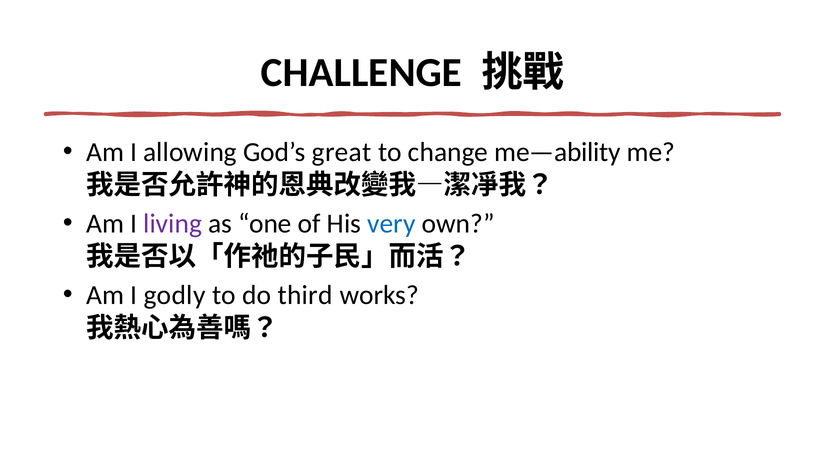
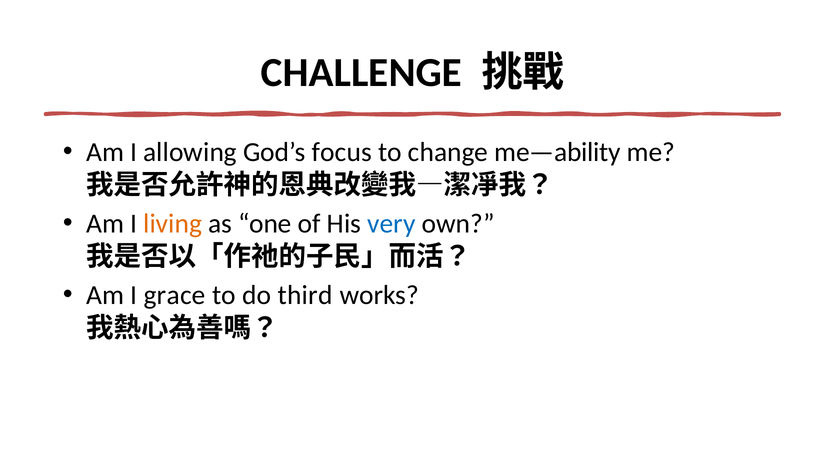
great: great -> focus (342, 152)
living colour: purple -> orange (173, 224)
godly: godly -> grace (175, 295)
